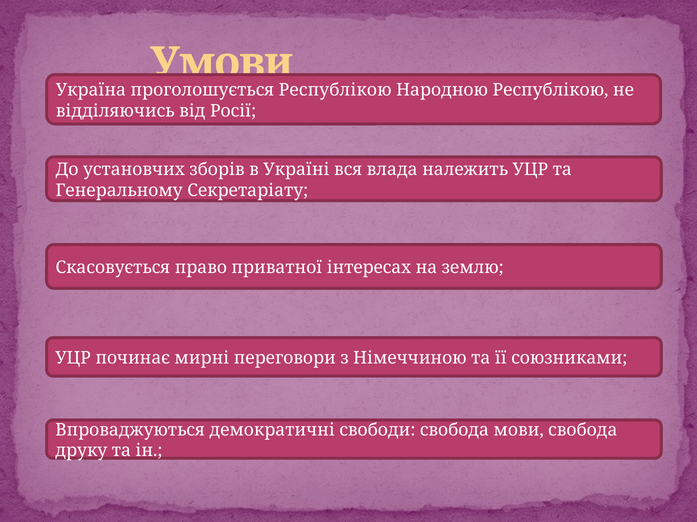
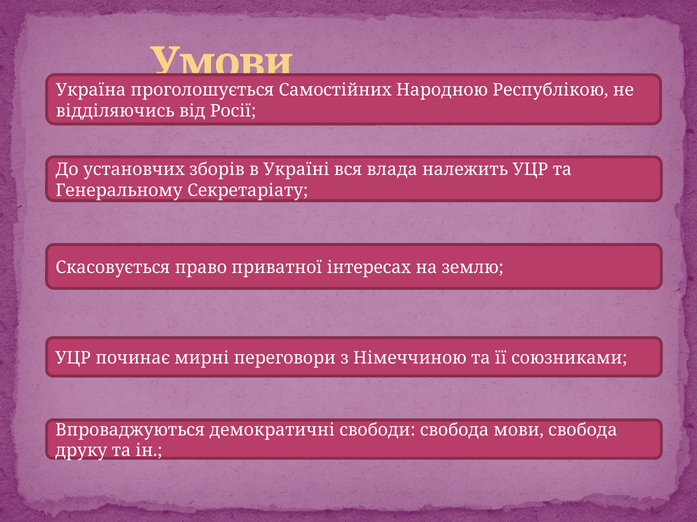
Республікою: Республікою -> Самостійних (335, 90)
